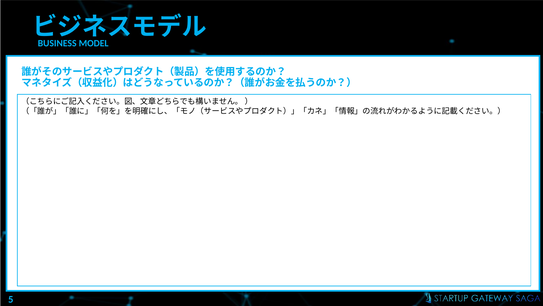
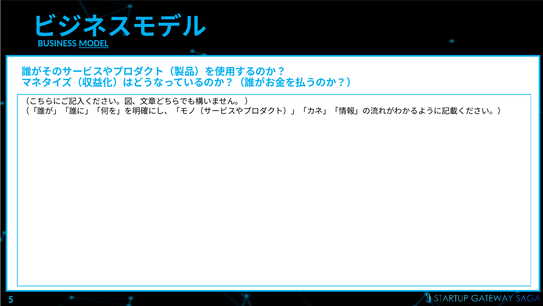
MODEL underline: none -> present (94, 43)
